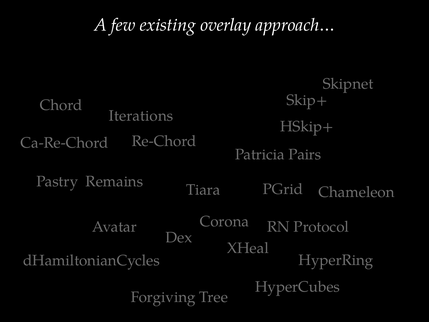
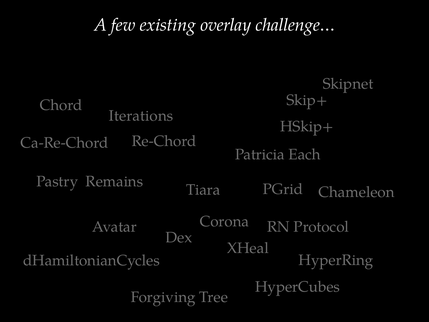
approach…: approach… -> challenge… (295, 25)
Pairs: Pairs -> Each (305, 154)
